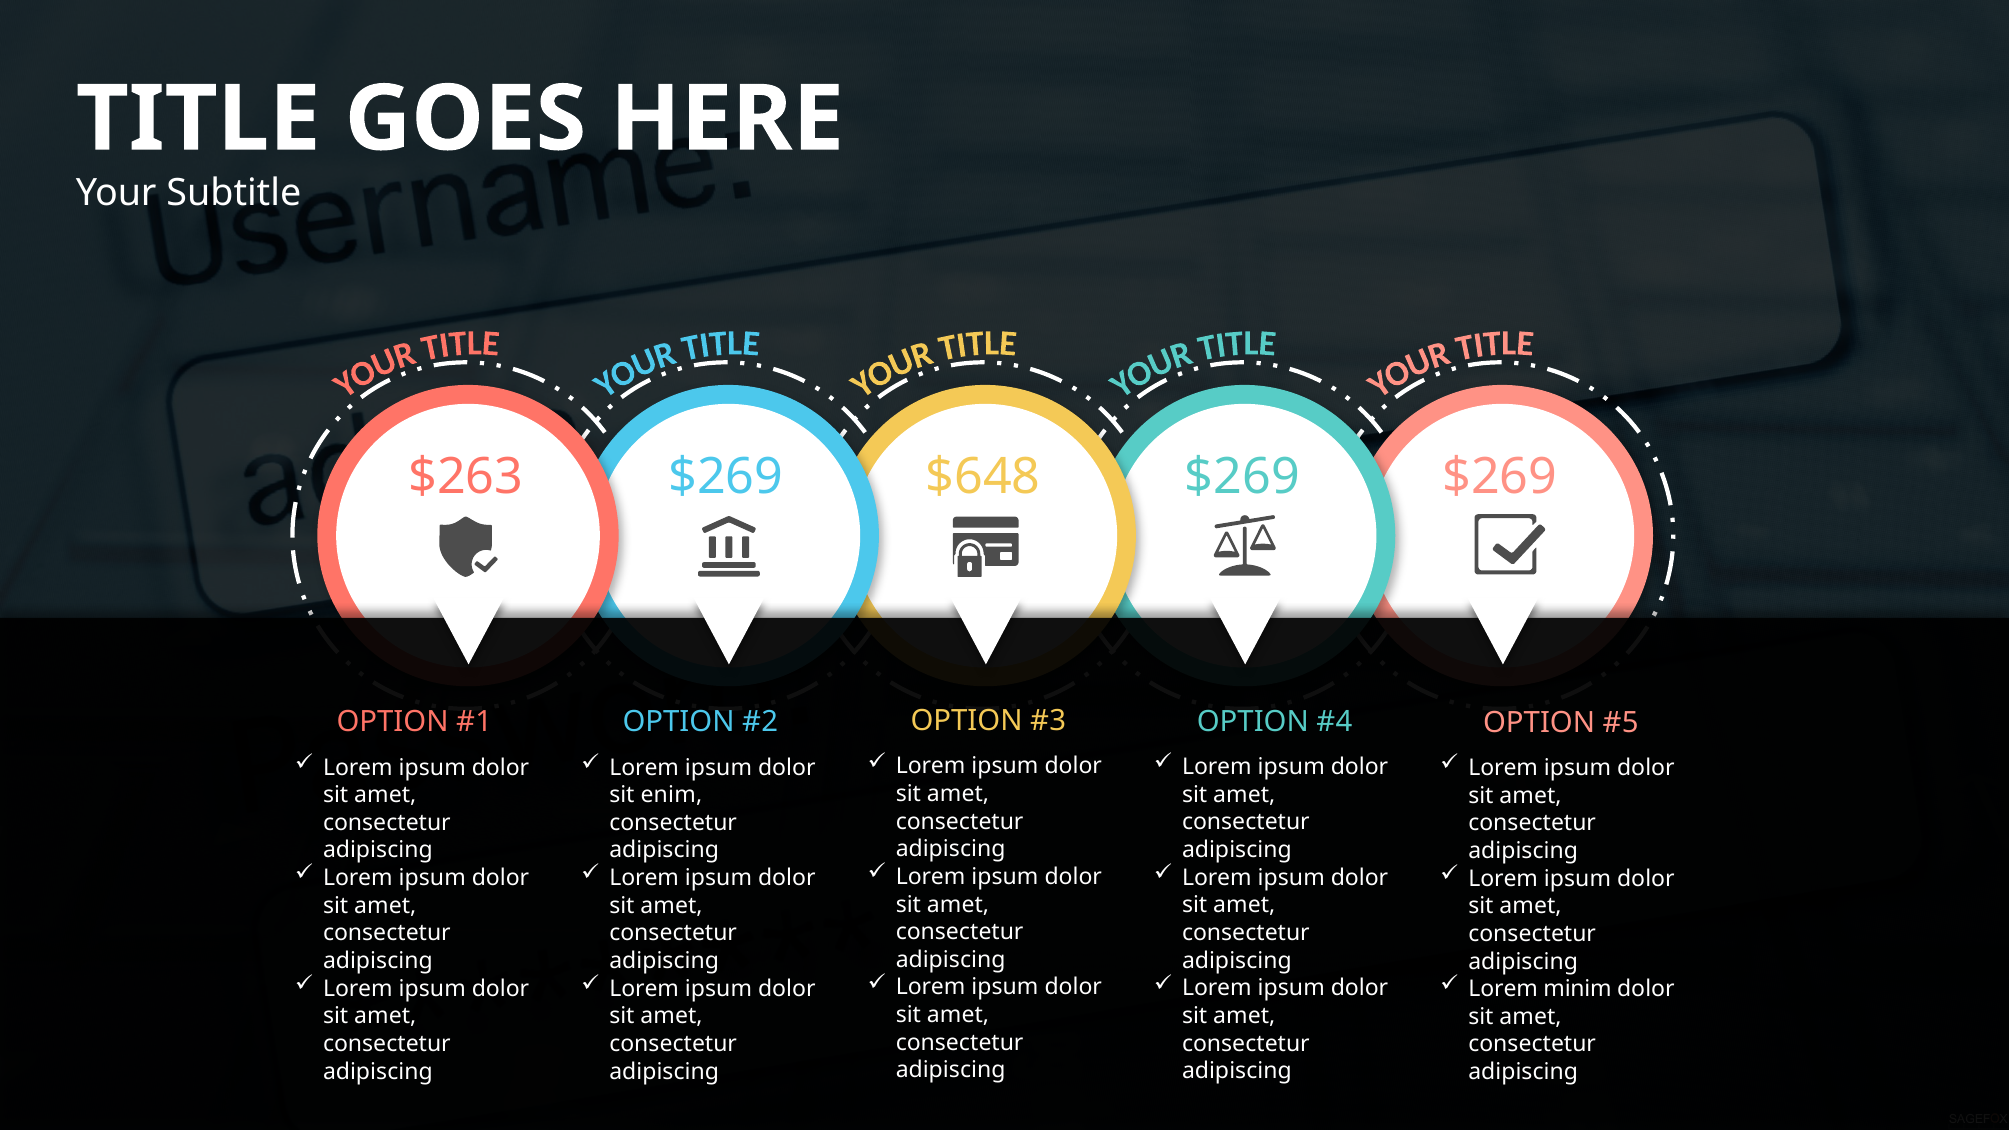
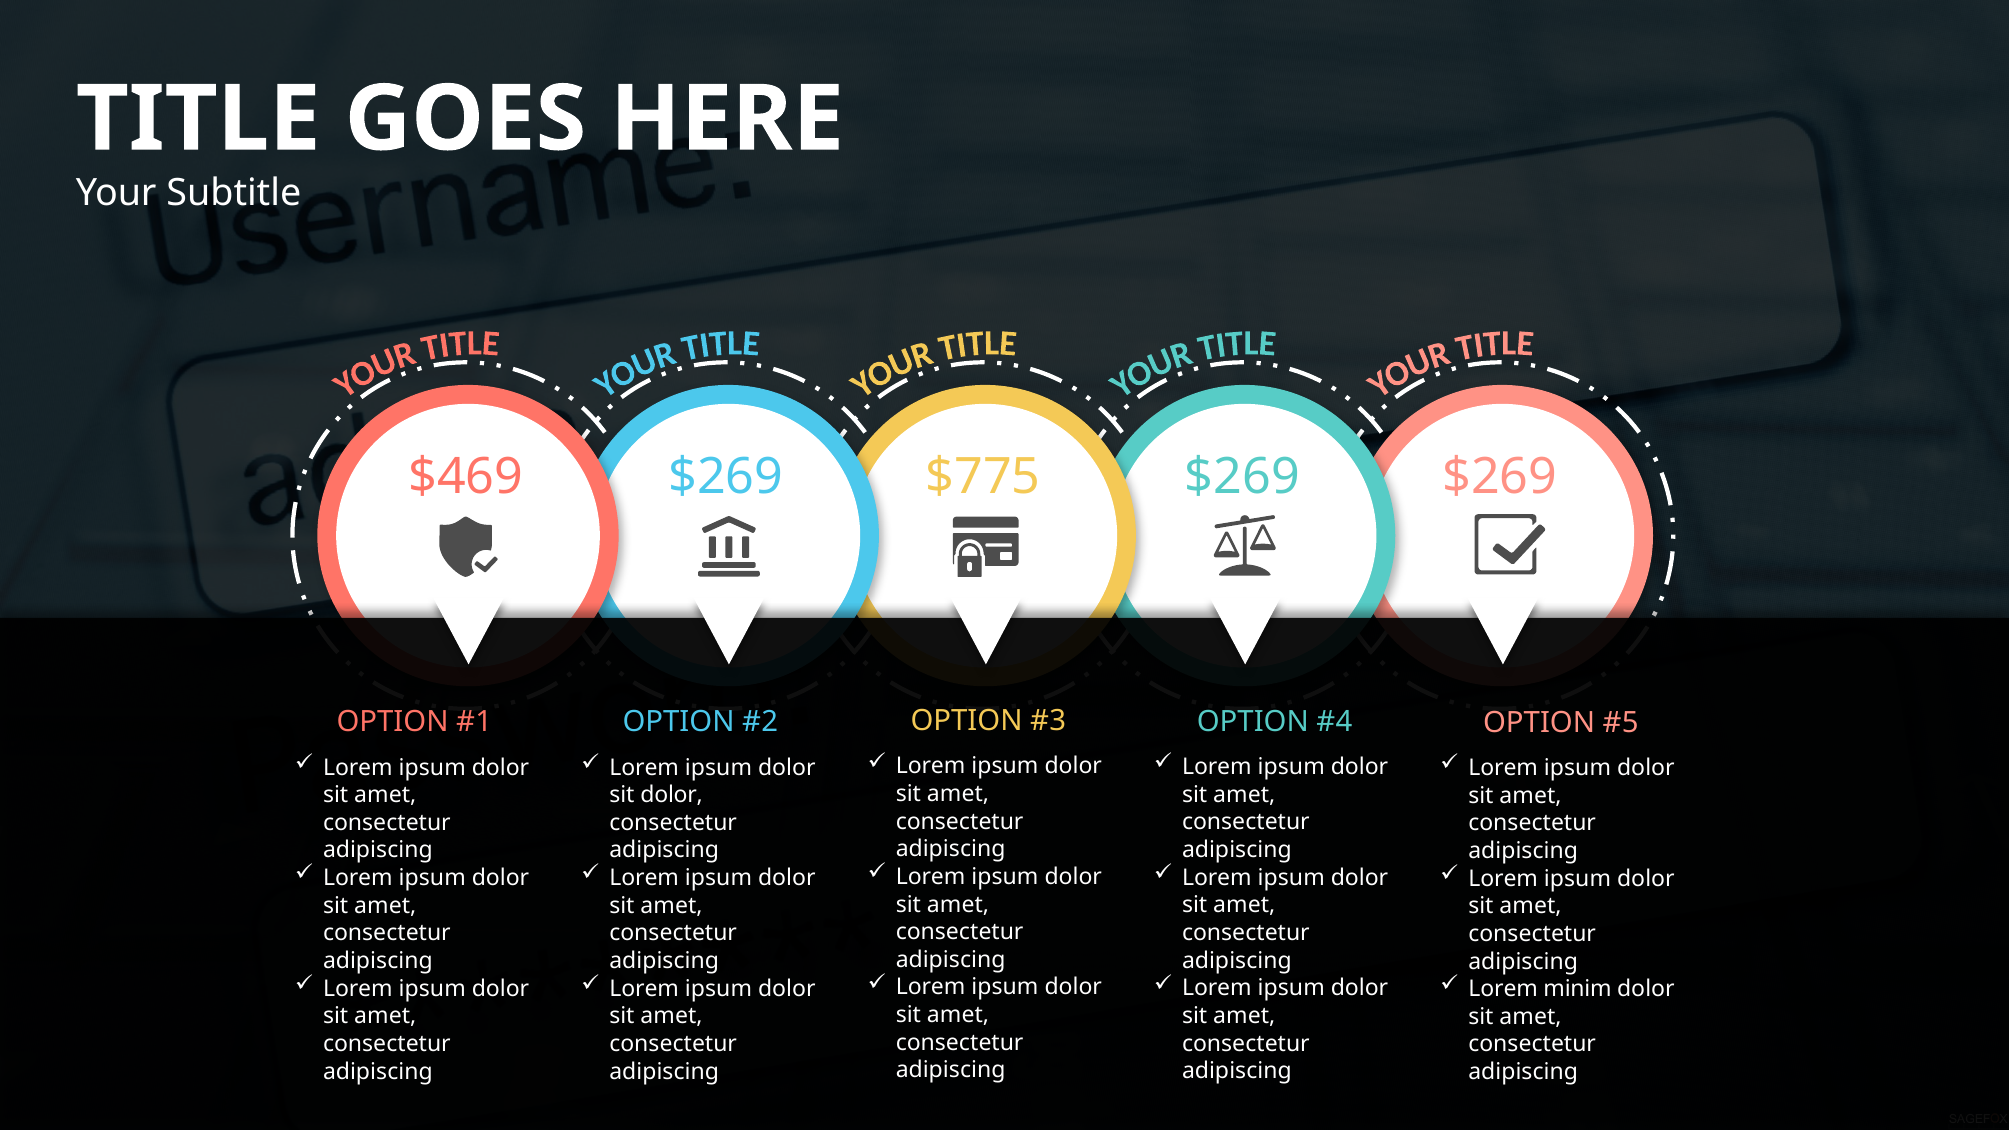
$263: $263 -> $469 (466, 477)
$648: $648 -> $775 (983, 477)
sit enim: enim -> dolor (672, 795)
